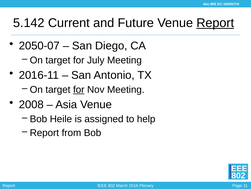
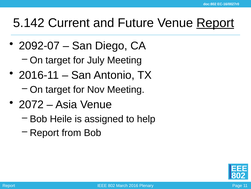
2050-07: 2050-07 -> 2092-07 (39, 46)
for underline: present -> none (79, 89)
2008: 2008 -> 2072 (31, 104)
